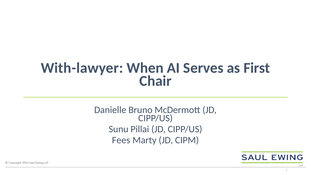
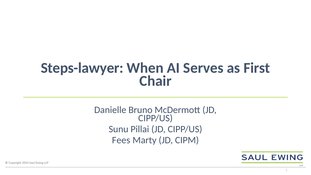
With-lawyer: With-lawyer -> Steps-lawyer (82, 68)
